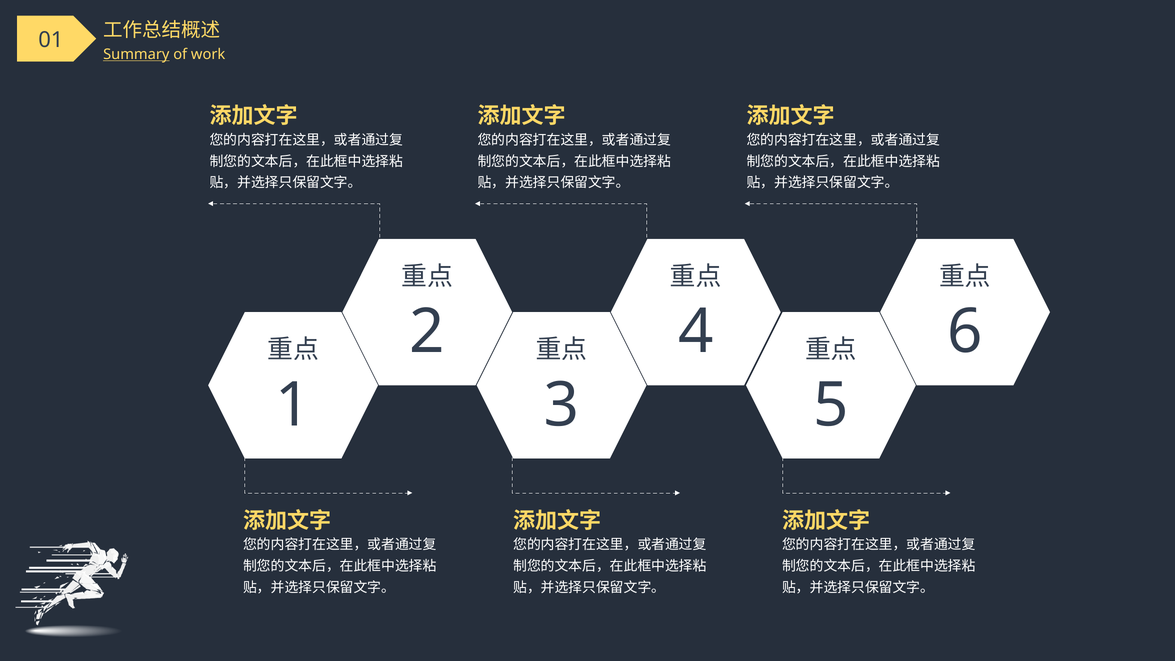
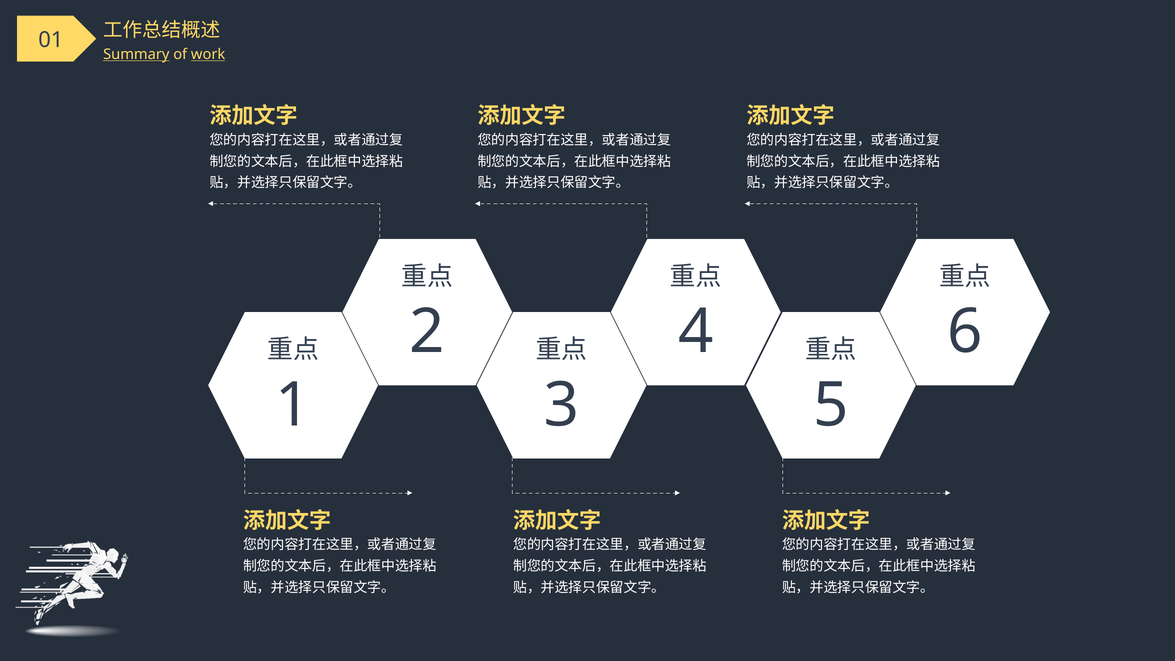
work underline: none -> present (208, 54)
